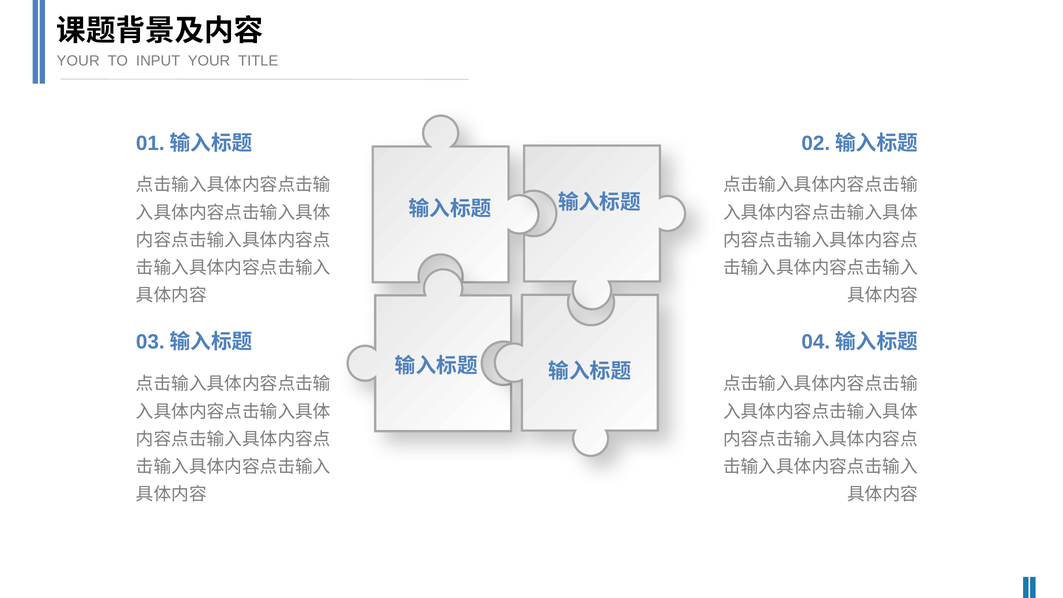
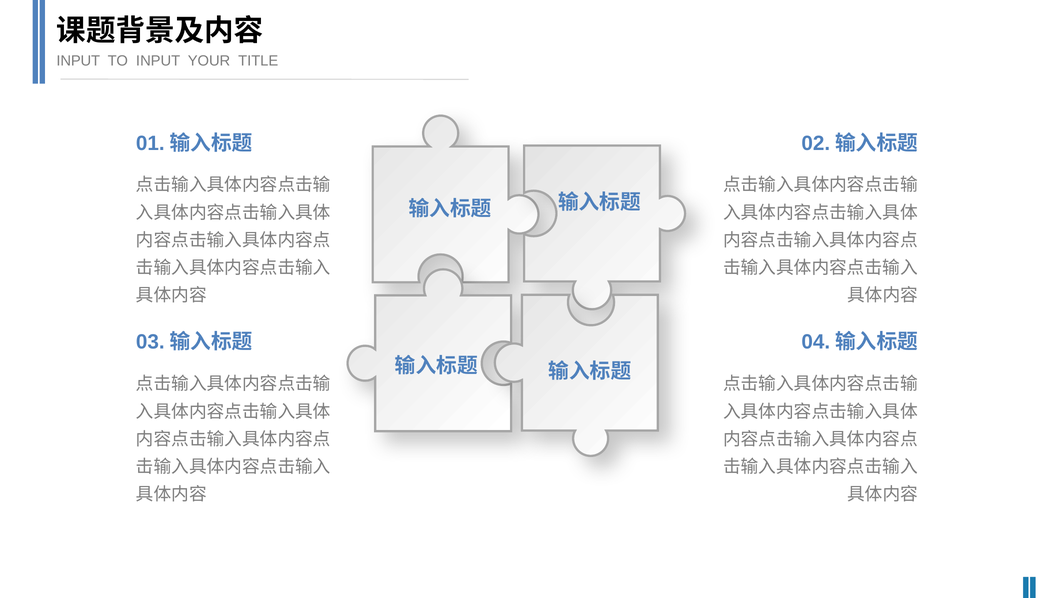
YOUR: YOUR -> INPUT (78, 61)
